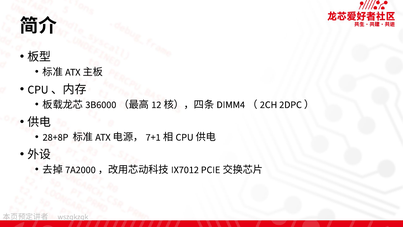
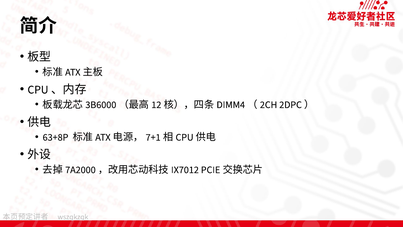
28+8P: 28+8P -> 63+8P (55, 137)
